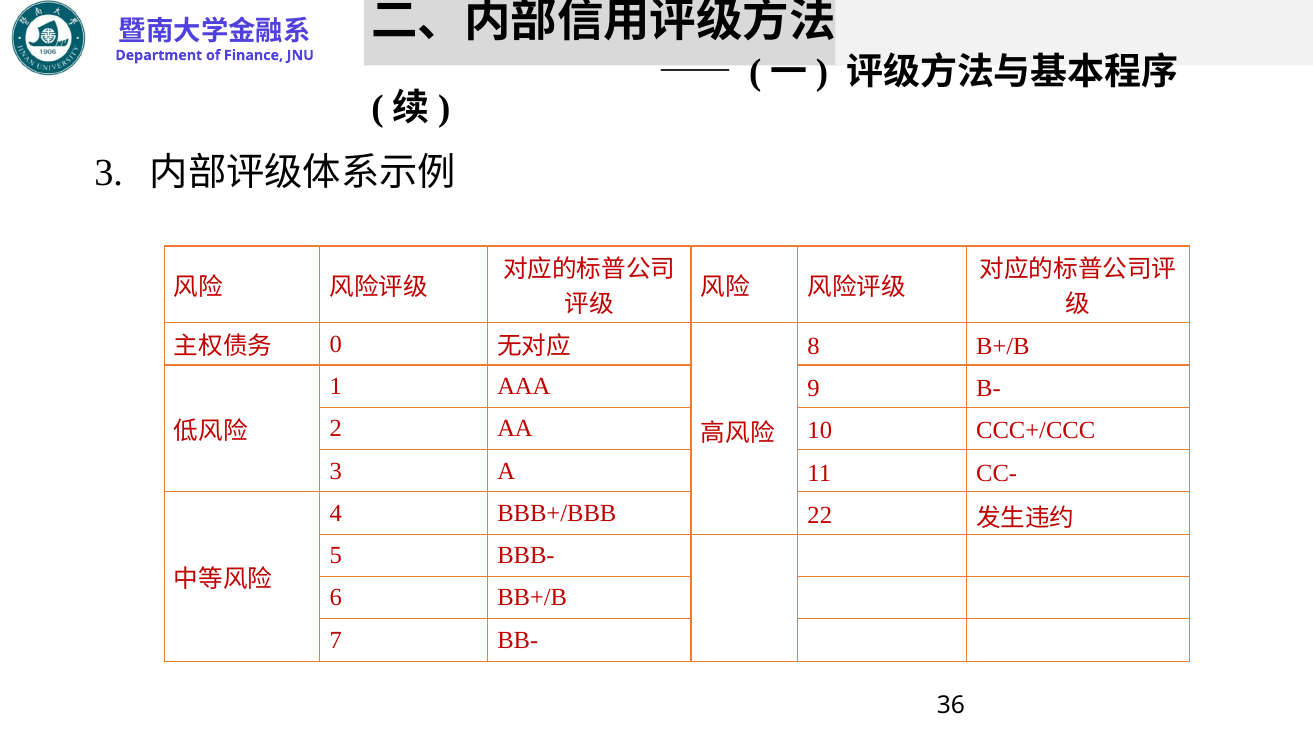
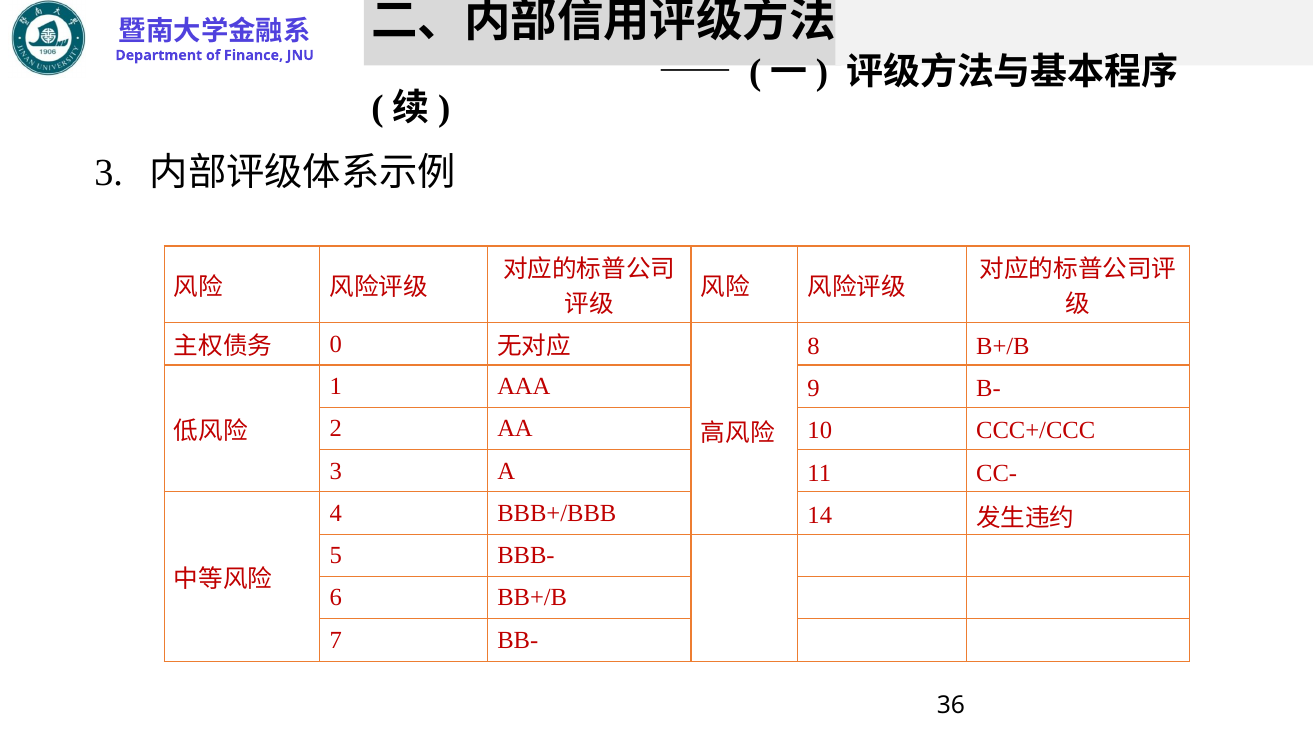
22: 22 -> 14 (820, 516)
